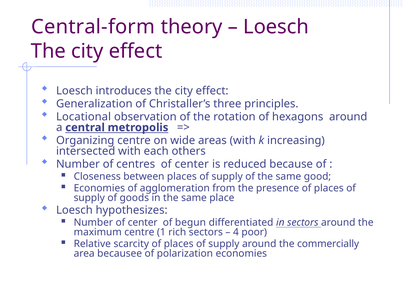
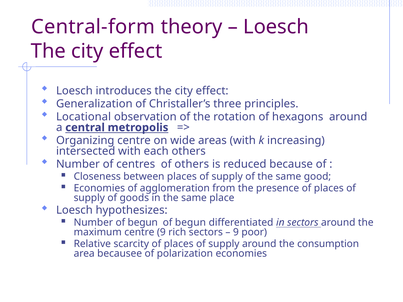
centres of center: center -> others (192, 164)
Number of center: center -> begun (143, 223)
centre 1: 1 -> 9 (161, 232)
4: 4 -> 9 (236, 232)
commercially: commercially -> consumption (328, 244)
